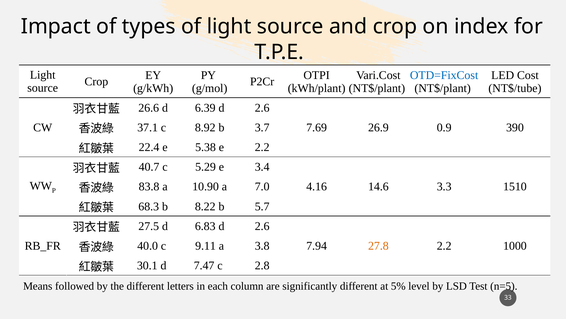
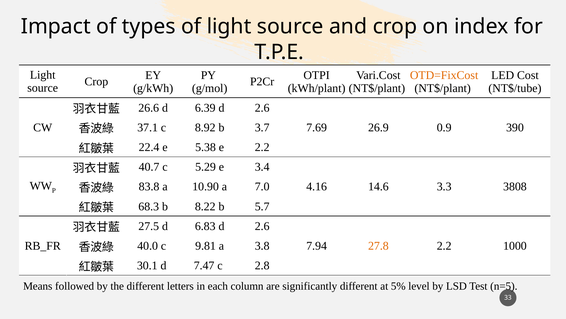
OTD=FixCost colour: blue -> orange (444, 75)
1510: 1510 -> 3808 (515, 186)
9.11: 9.11 -> 9.81 (206, 245)
